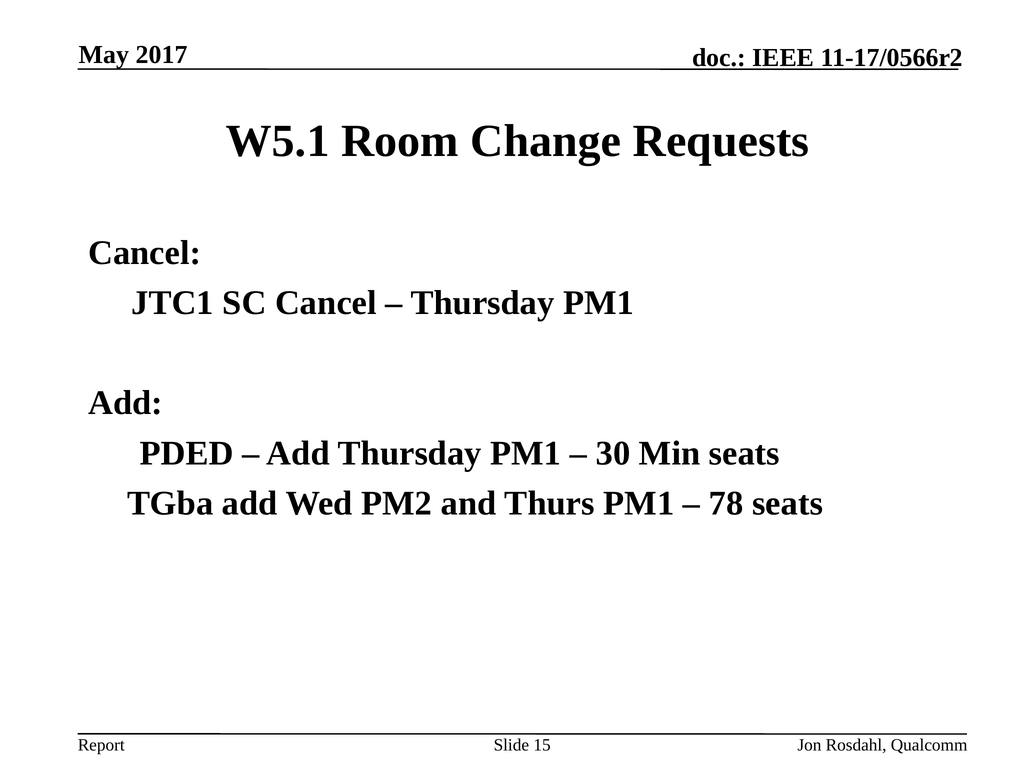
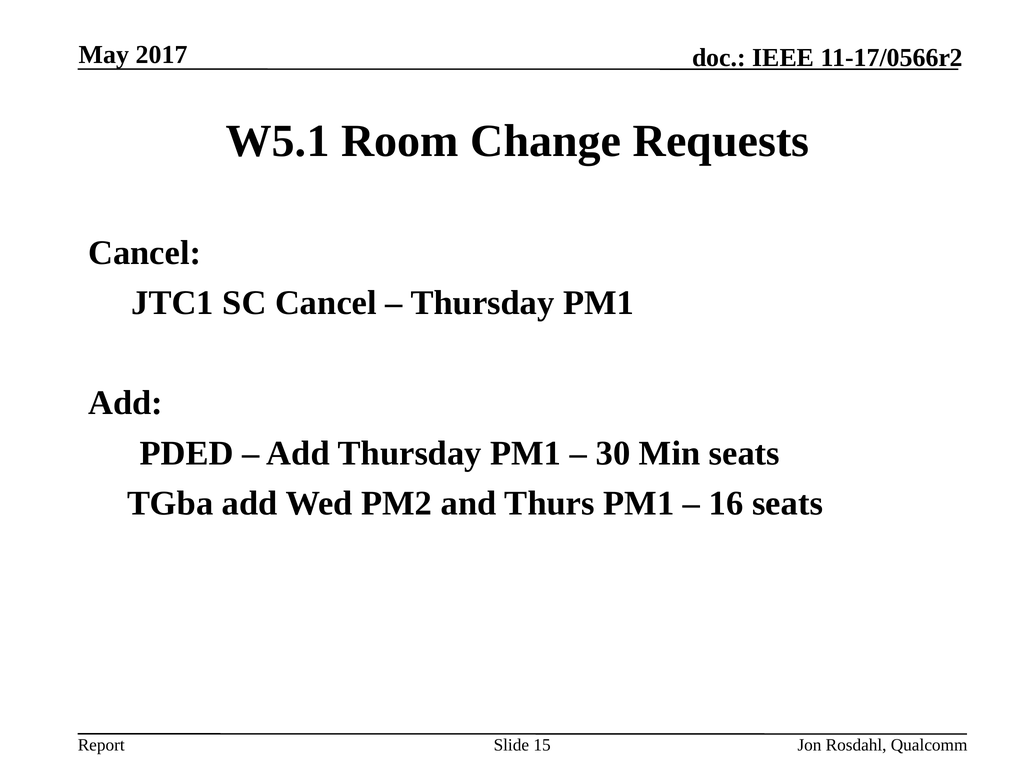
78: 78 -> 16 (726, 503)
